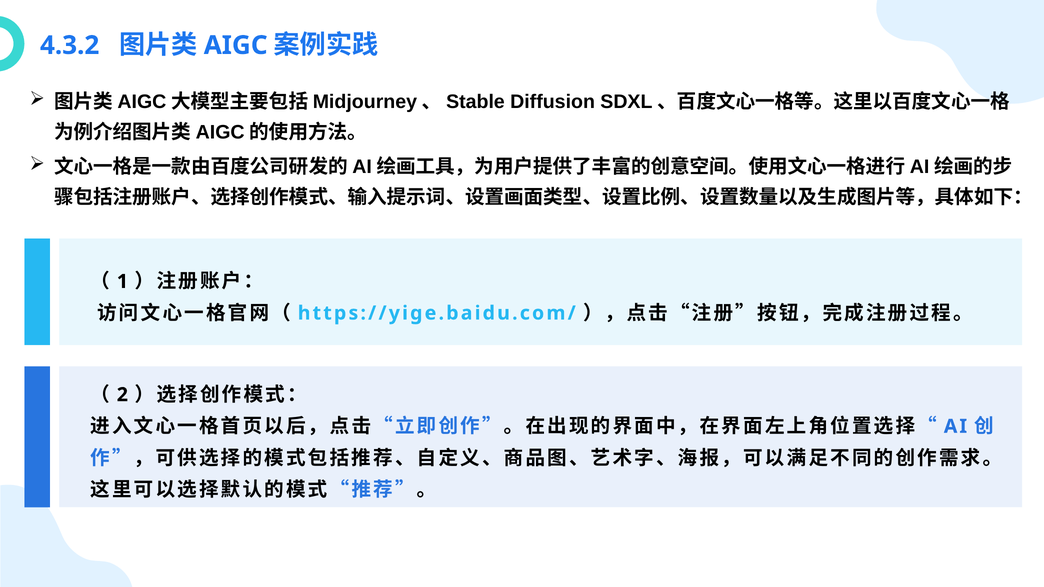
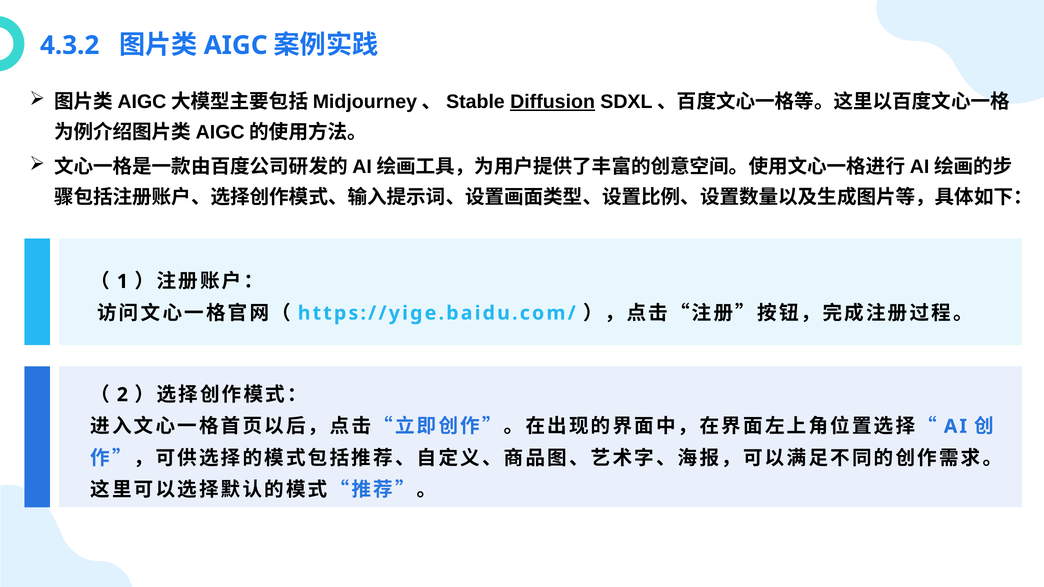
Diffusion underline: none -> present (553, 102)
